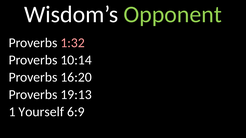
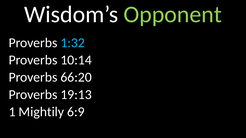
1:32 colour: pink -> light blue (73, 43)
16:20: 16:20 -> 66:20 (76, 77)
Yourself: Yourself -> Mightily (41, 112)
